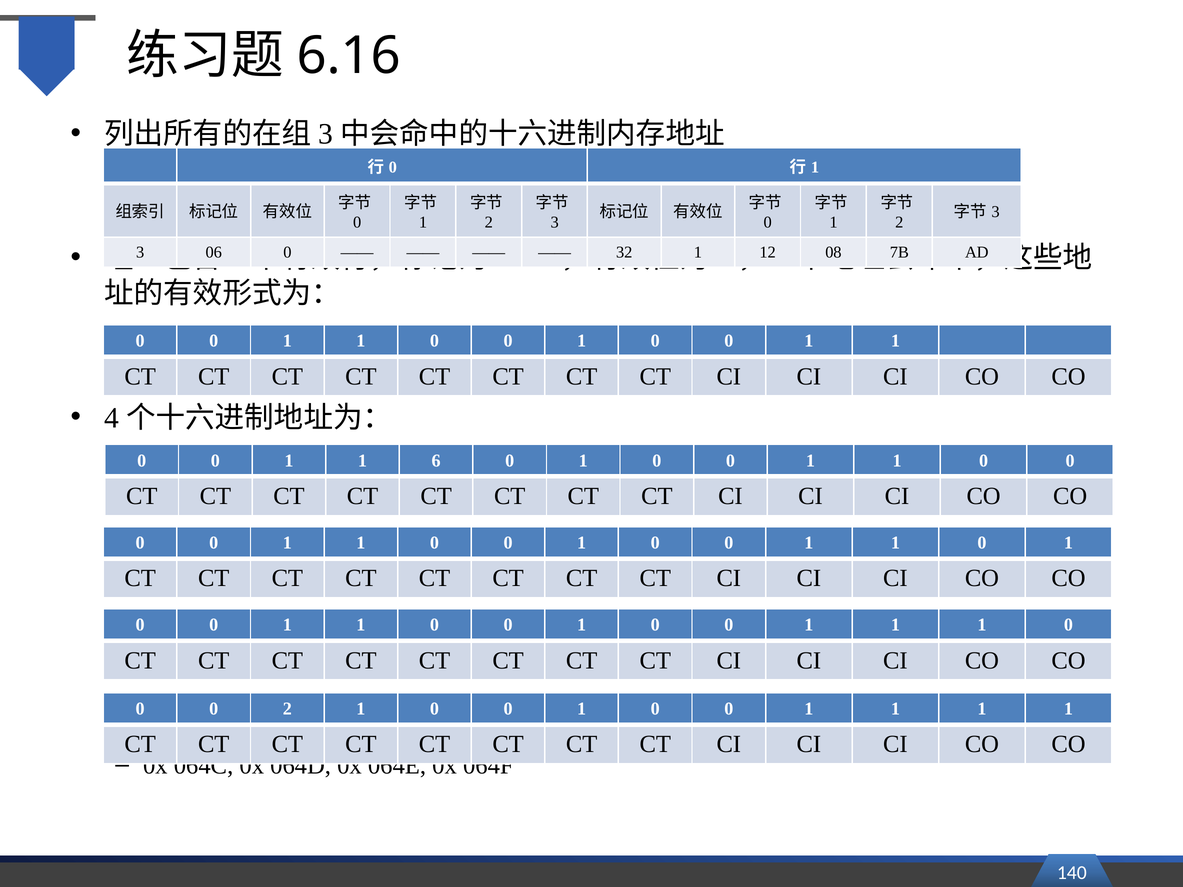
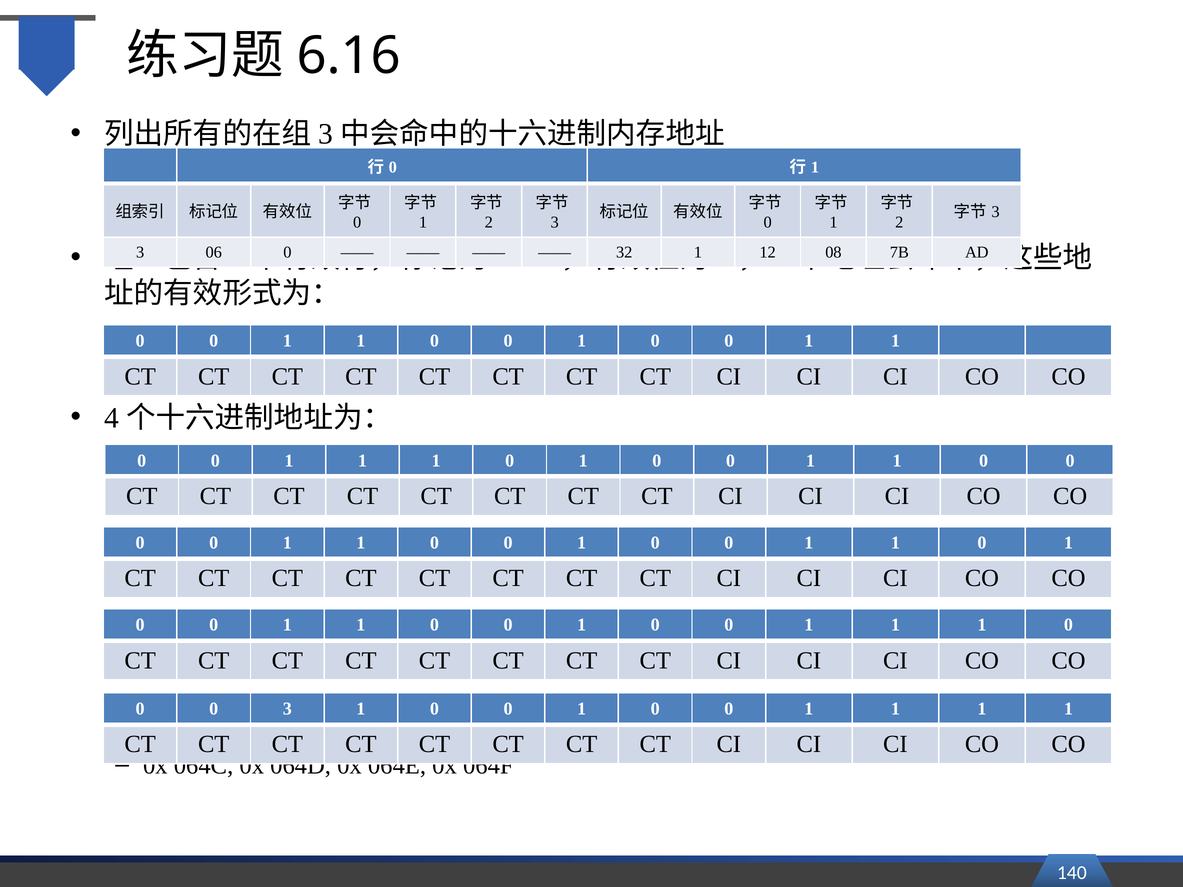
6: 6 -> 1 (436, 461)
0 2: 2 -> 3 (287, 709)
